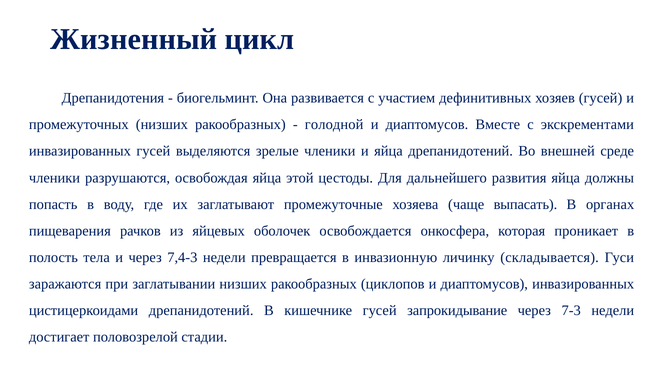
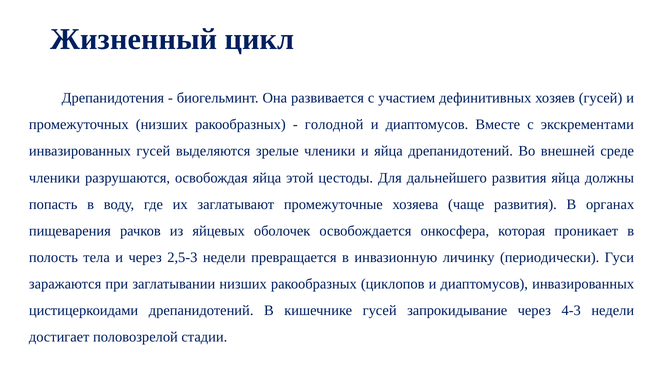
чаще выпасать: выпасать -> развития (525, 205)
7,4-3: 7,4-3 -> 2,5-3 (182, 258)
складывается: складывается -> периодически (550, 258)
7-3: 7-3 -> 4-3 (571, 311)
